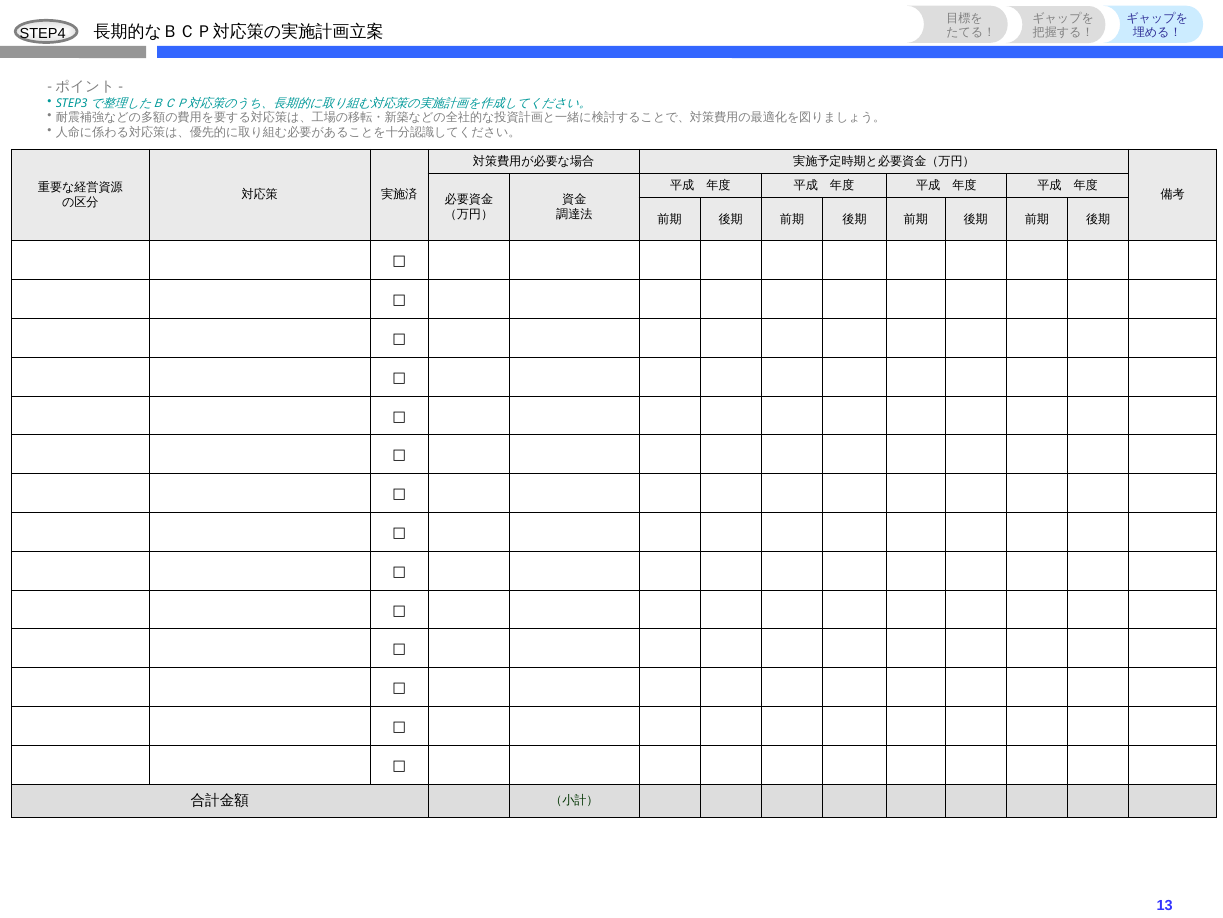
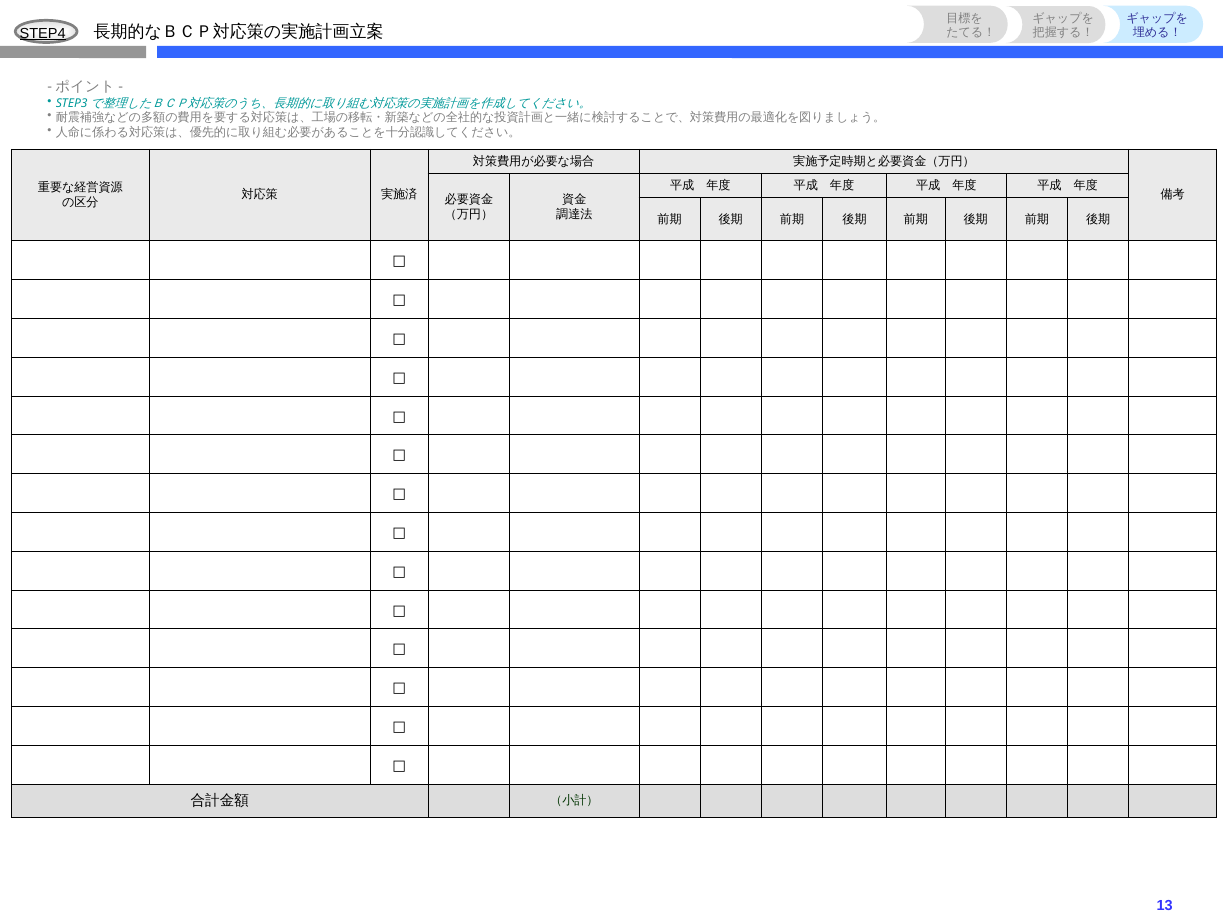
STEP4 underline: none -> present (43, 33)
